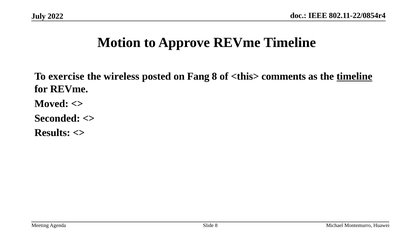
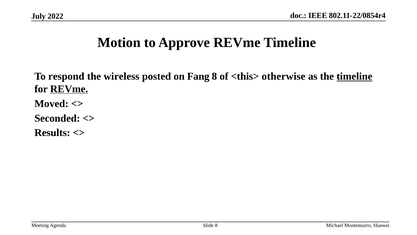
exercise: exercise -> respond (66, 76)
comments: comments -> otherwise (284, 76)
REVme underline: none -> present (69, 89)
